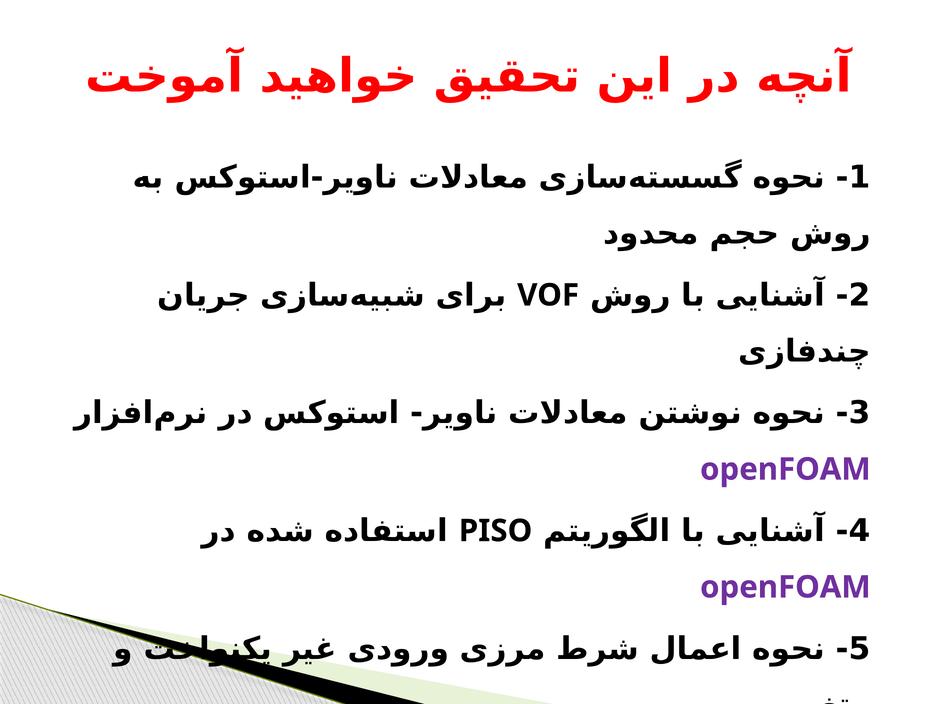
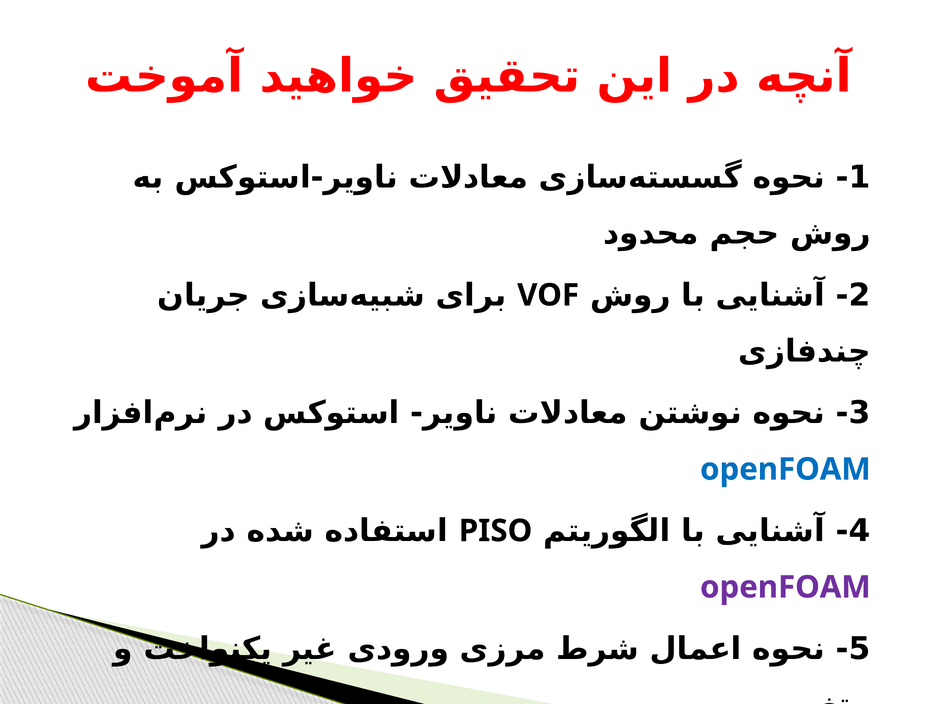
openFOAM colour: purple -> blue (785, 469)
